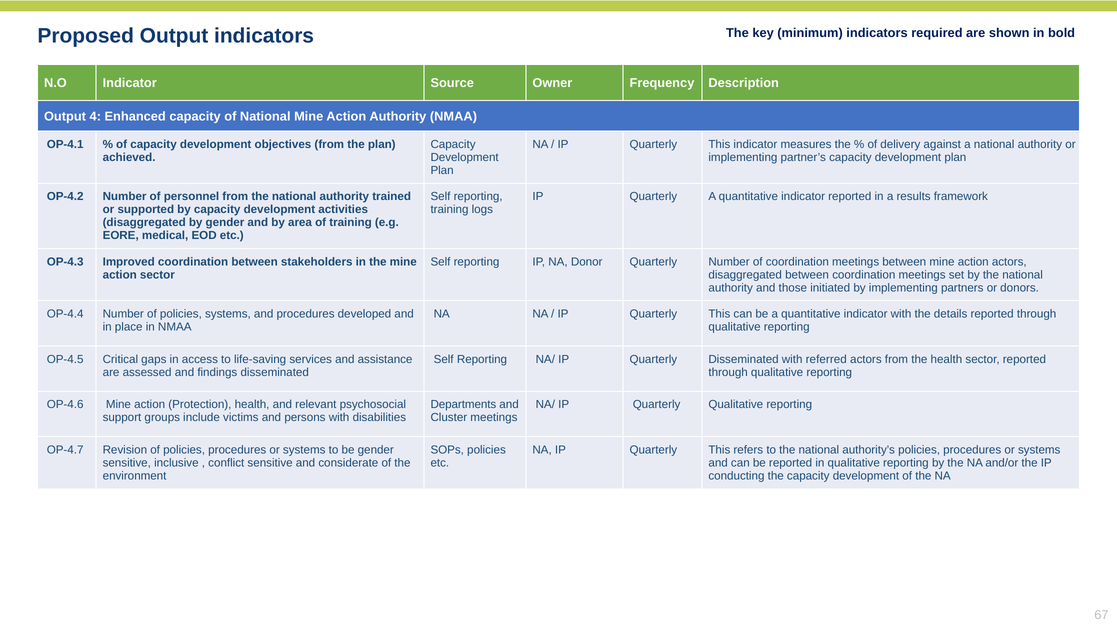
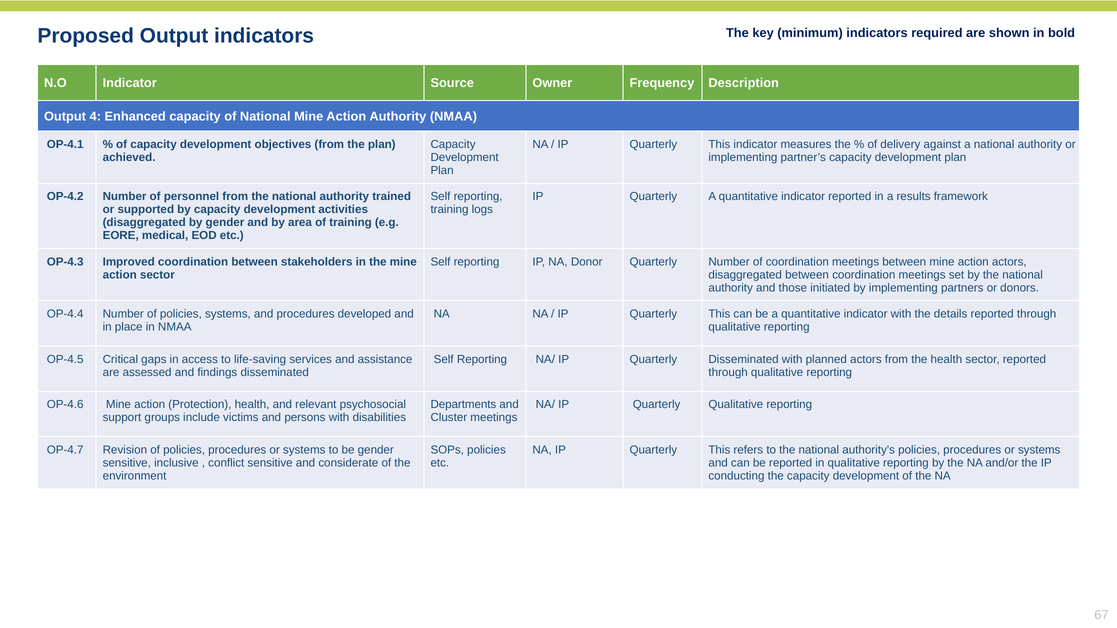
referred: referred -> planned (826, 359)
